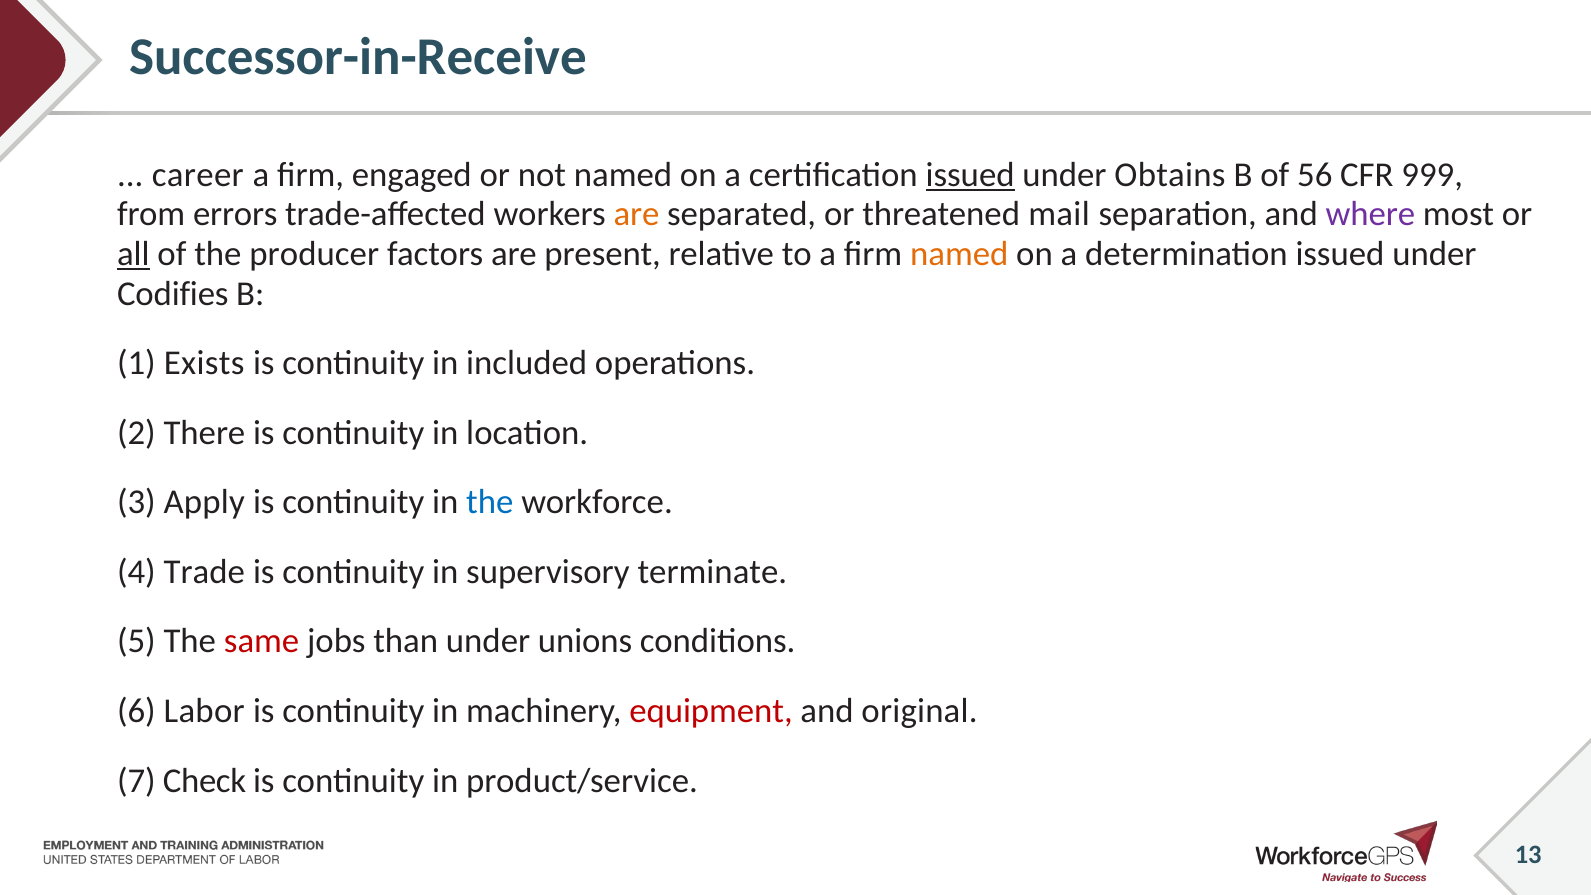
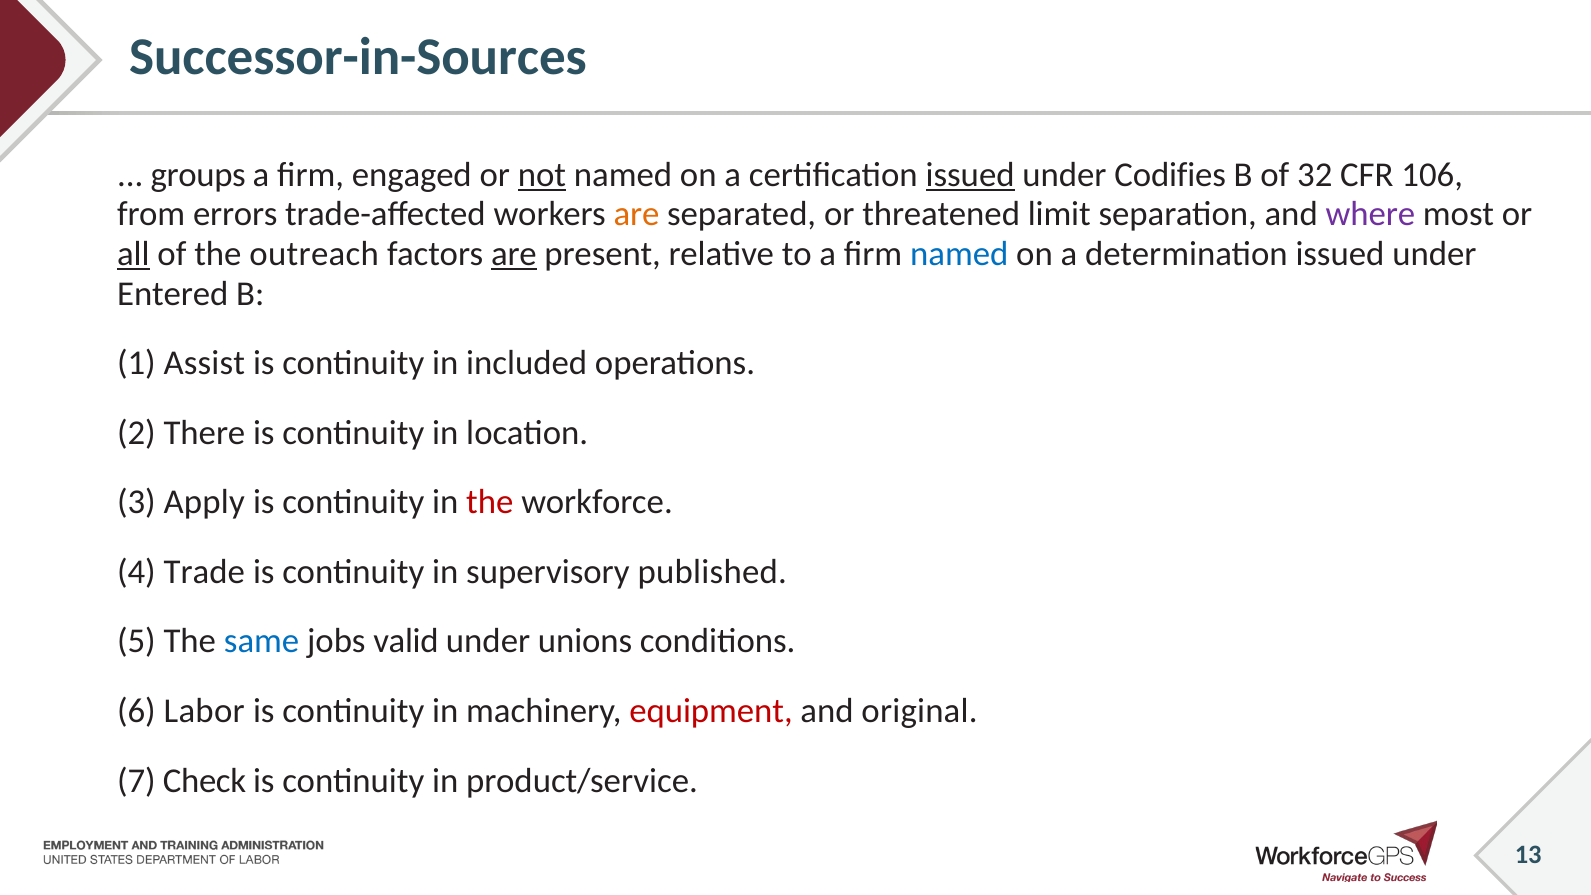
Successor-in-Receive: Successor-in-Receive -> Successor-in-Sources (358, 57)
career: career -> groups (198, 175)
not underline: none -> present (542, 175)
Obtains: Obtains -> Codifies (1170, 175)
56: 56 -> 32 (1315, 175)
999: 999 -> 106 (1432, 175)
mail: mail -> limit (1059, 214)
producer: producer -> outreach (314, 254)
are underline: none -> present (514, 254)
named colour: orange -> blue (959, 254)
Codifies: Codifies -> Entered (173, 294)
Exists: Exists -> Assist (204, 363)
the colour: blue -> red (490, 502)
terminate: terminate -> published (712, 572)
same colour: red -> blue (262, 641)
than: than -> valid (406, 641)
